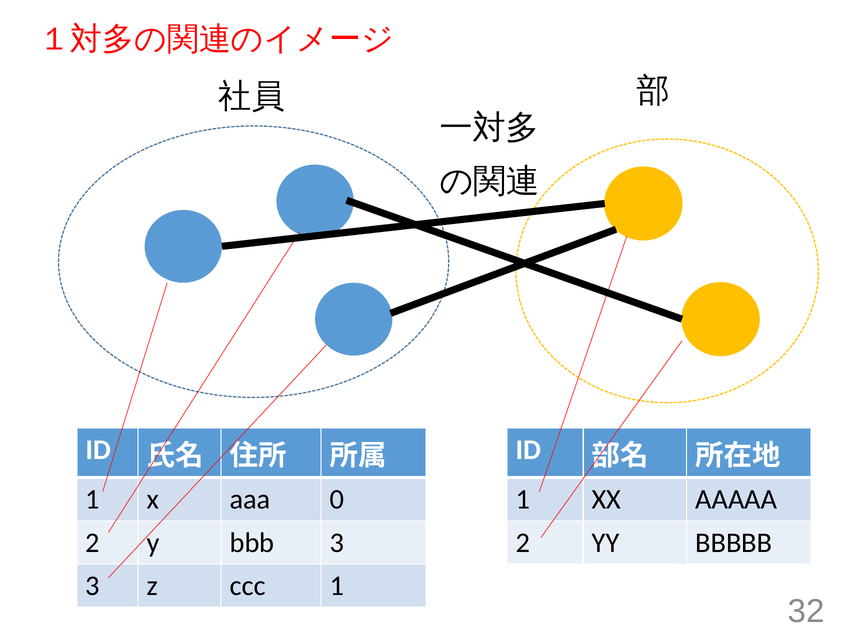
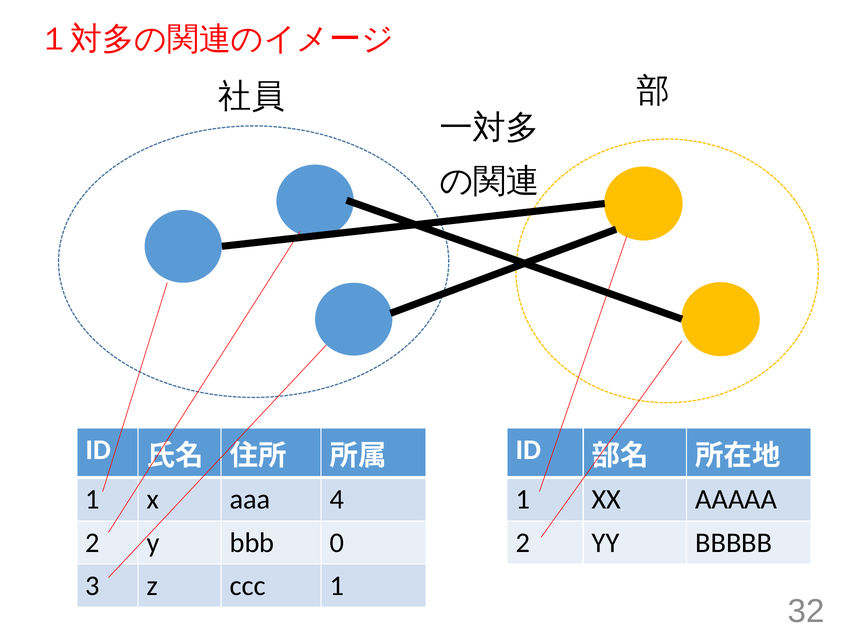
0: 0 -> 4 (337, 499)
bbb 3: 3 -> 0 (337, 543)
